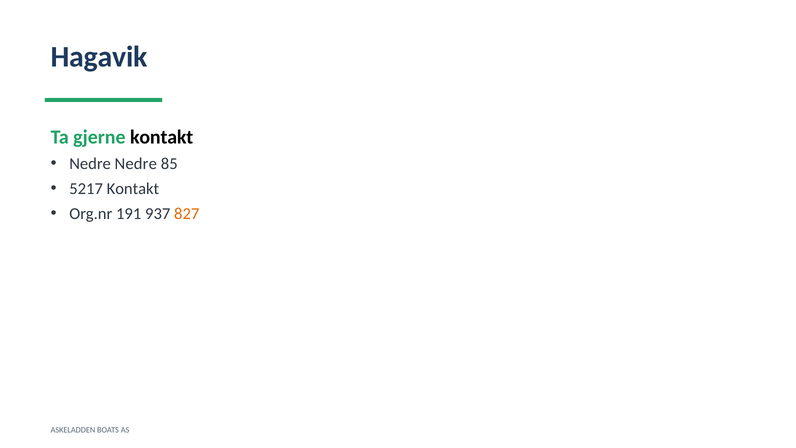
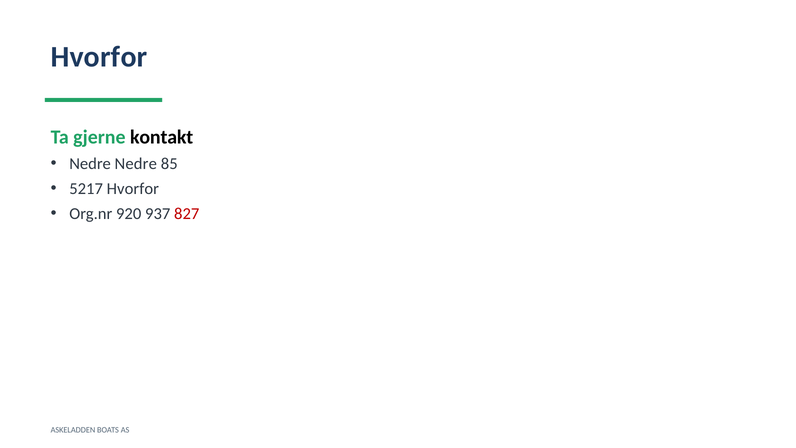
Hagavik: Hagavik -> Hvorfor (99, 57)
5217 Kontakt: Kontakt -> Hvorfor (133, 189)
191: 191 -> 920 (129, 213)
827 colour: orange -> red (187, 213)
